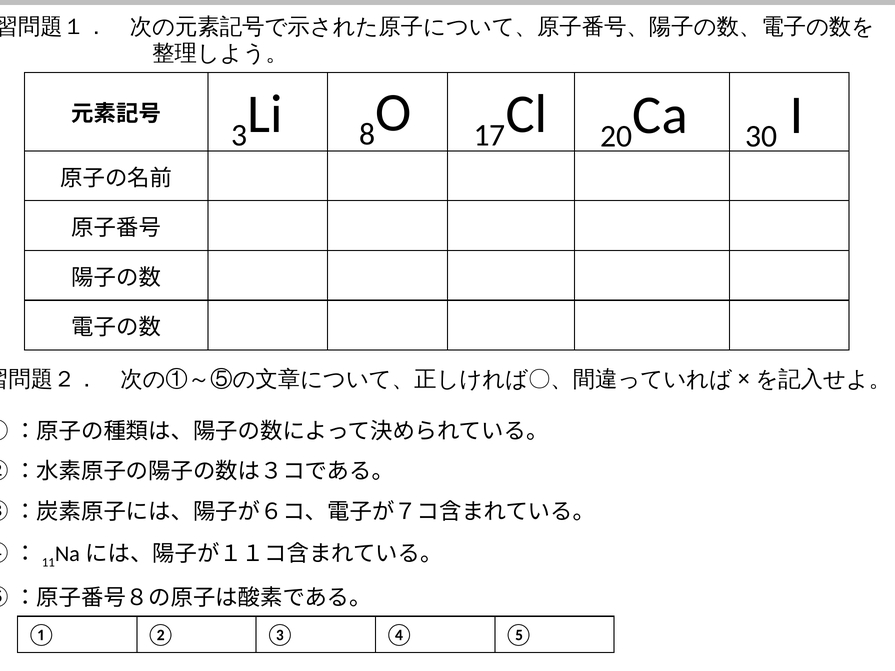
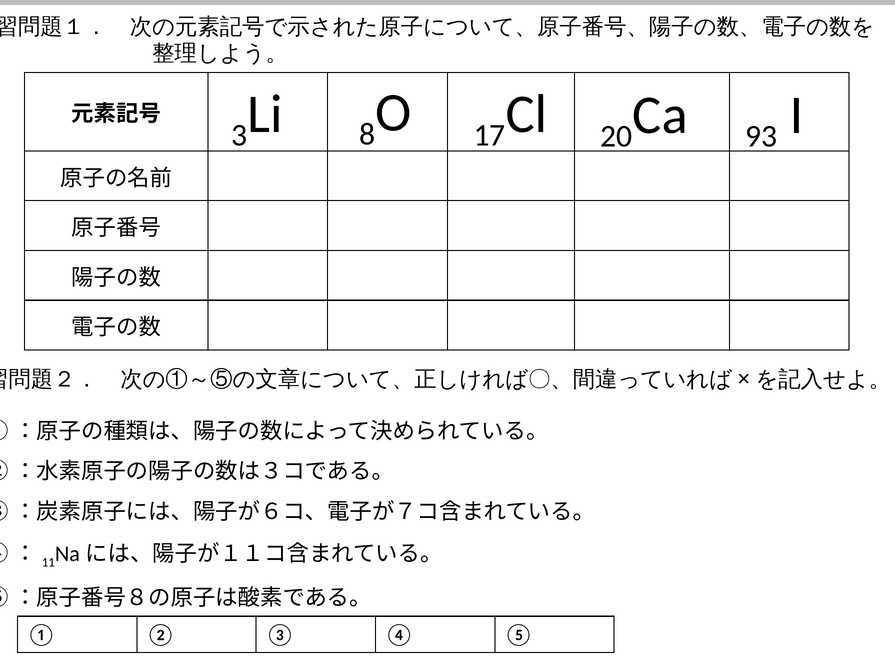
30: 30 -> 93 (761, 136)
